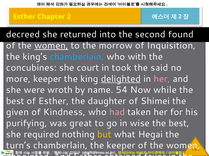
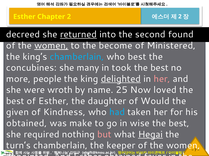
returned underline: none -> present (78, 35)
morrow: morrow -> become (116, 46)
Inquisition: Inquisition -> Ministered (171, 46)
who with: with -> best (137, 57)
court: court -> many (88, 68)
said: said -> best (159, 68)
more keeper: keeper -> people (47, 79)
54: 54 -> 25 (122, 90)
while: while -> loved (165, 90)
Shimei: Shimei -> Would (155, 102)
had colour: pink -> light blue (117, 113)
purifying: purifying -> obtained (27, 124)
great: great -> make (81, 124)
but colour: yellow -> pink (104, 135)
Hegai underline: none -> present (150, 135)
